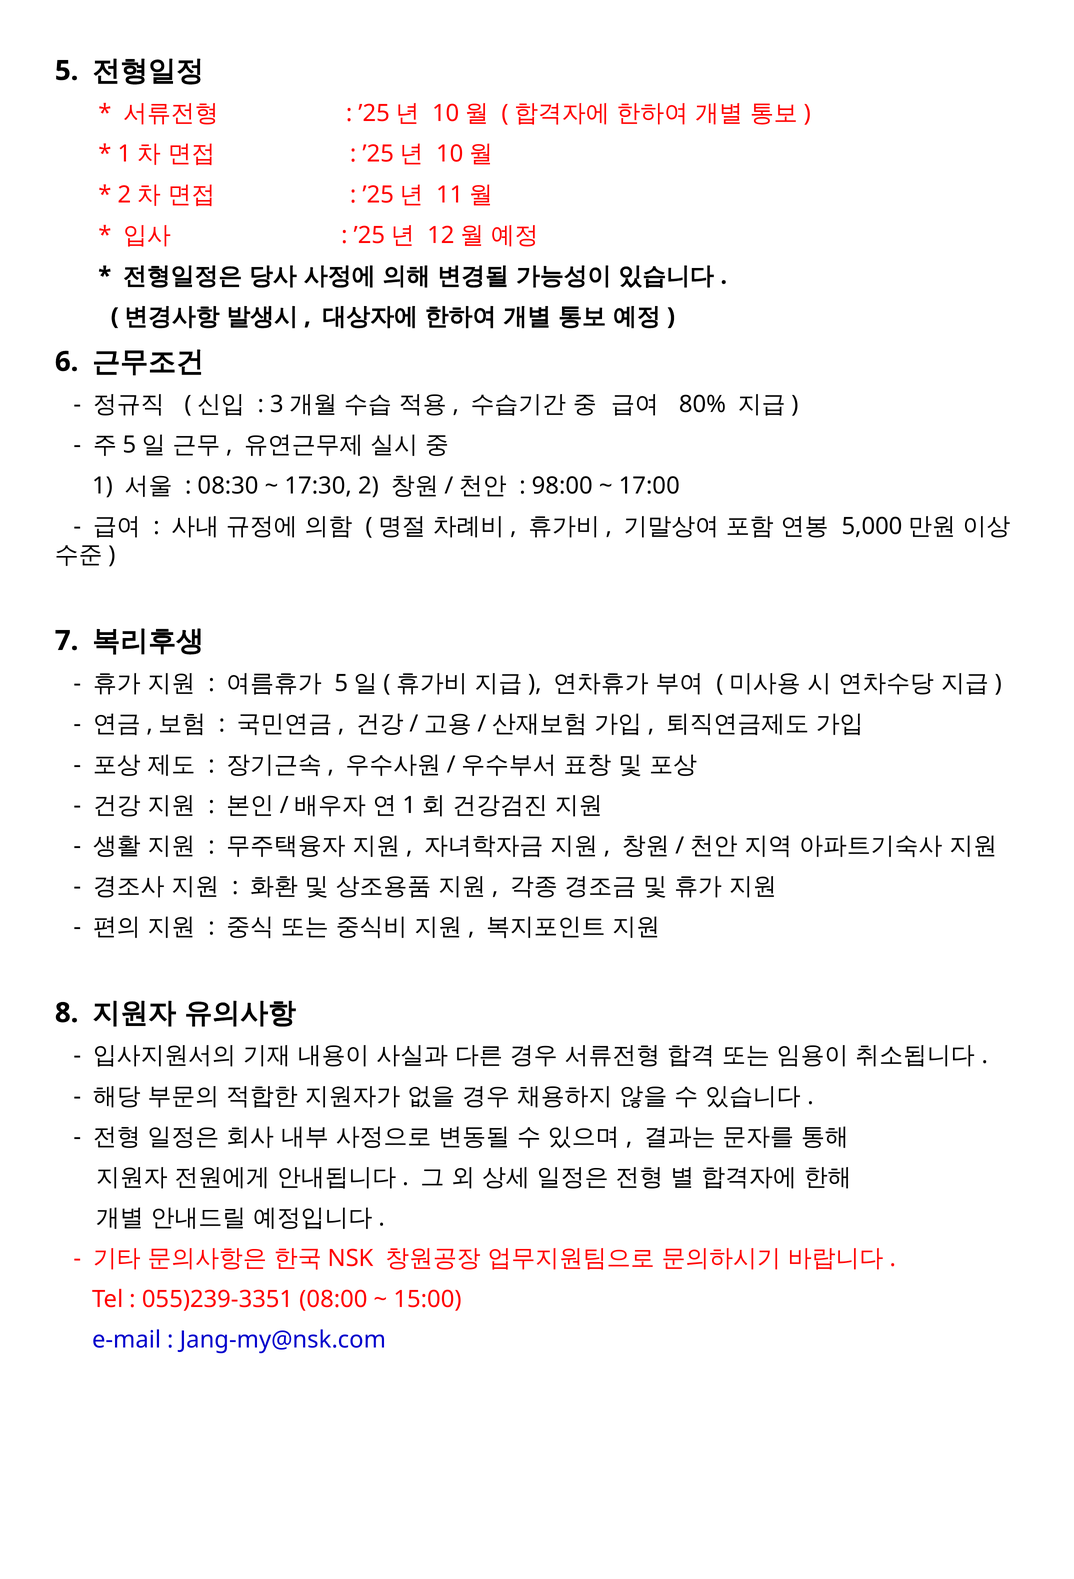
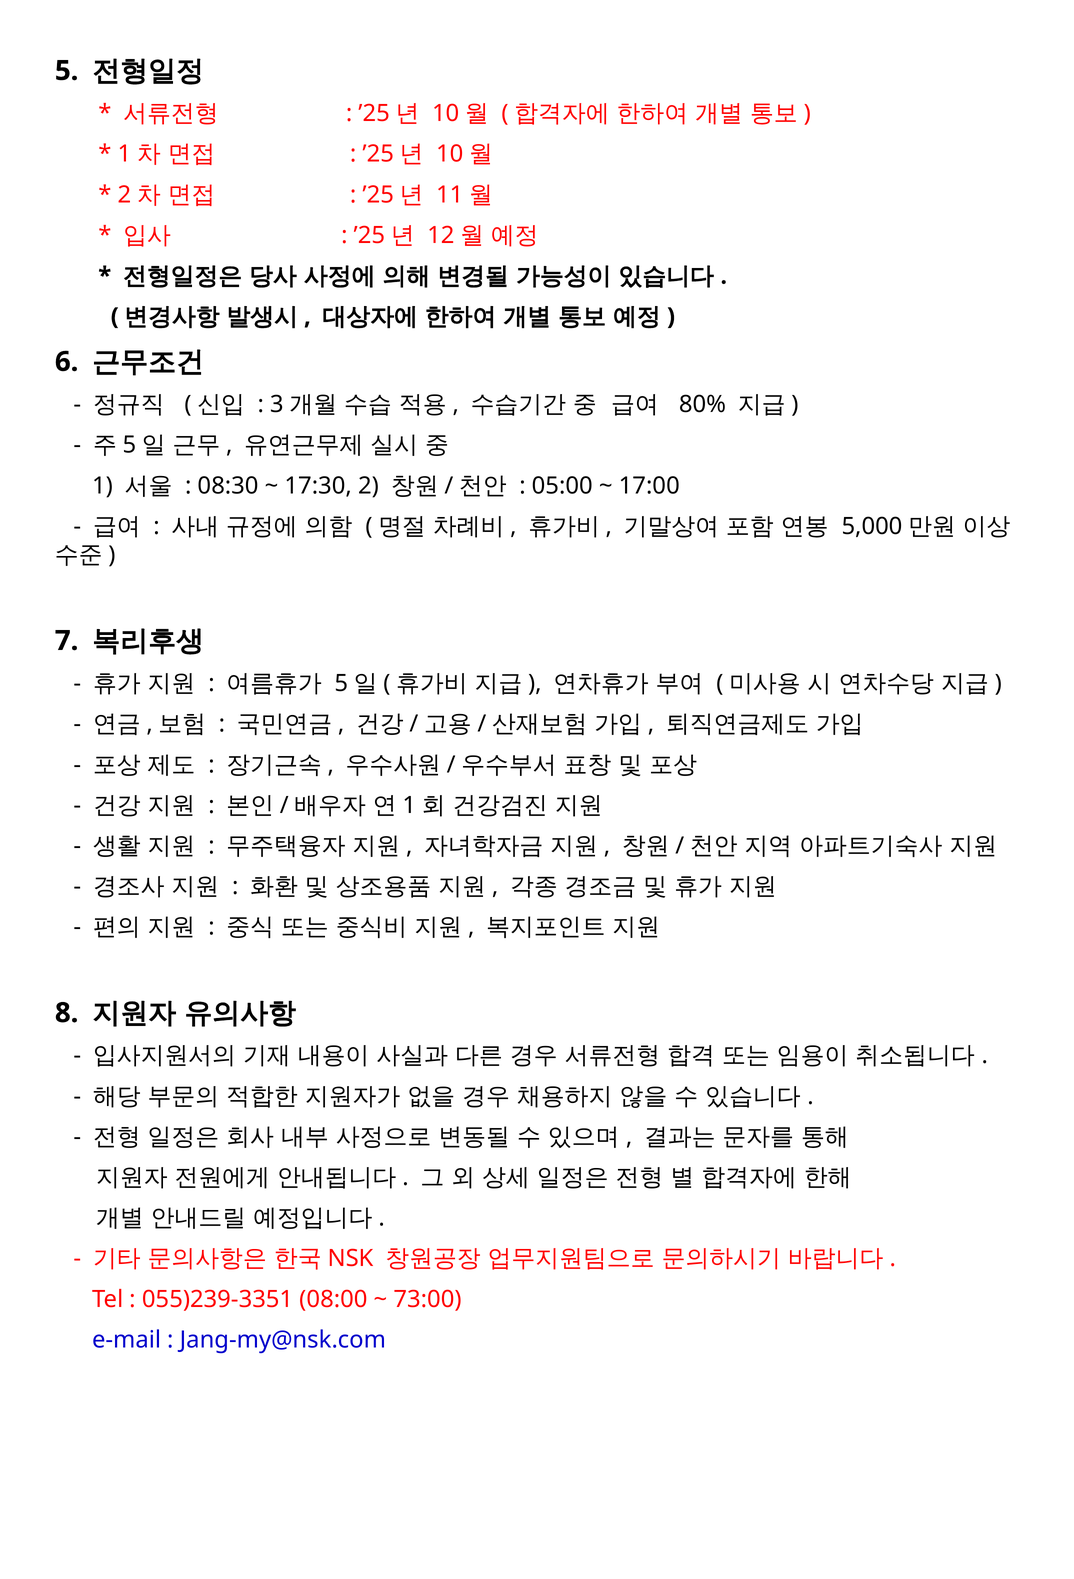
98:00: 98:00 -> 05:00 (562, 486)
15:00: 15:00 -> 73:00 (427, 1299)
